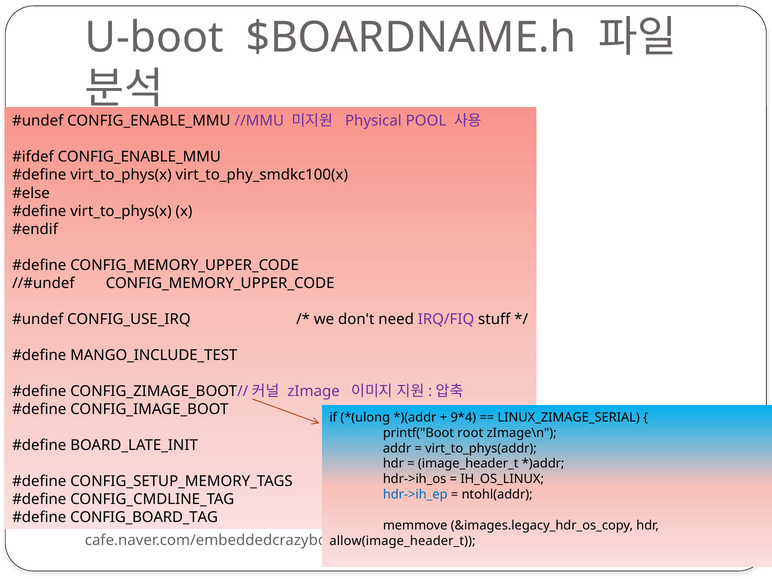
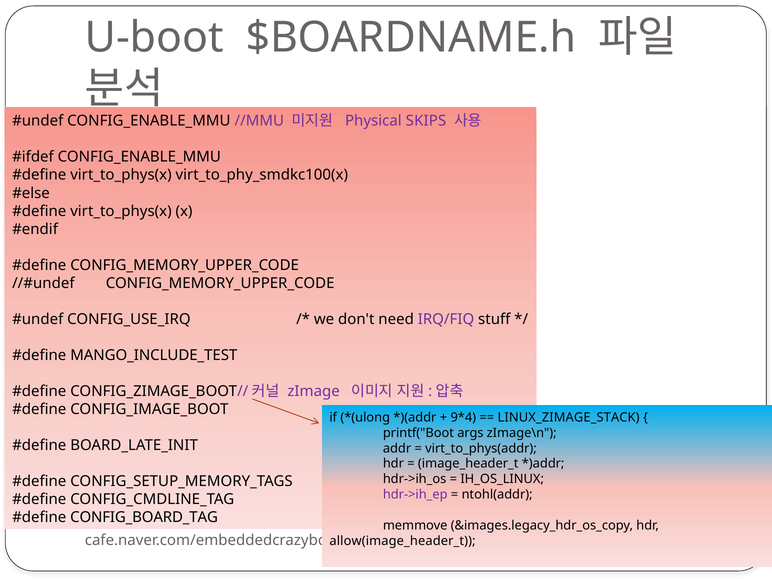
POOL: POOL -> SKIPS (426, 121)
LINUX_ZIMAGE_SERIAL: LINUX_ZIMAGE_SERIAL -> LINUX_ZIMAGE_STACK (569, 417)
root: root -> args (470, 433)
hdr->ih_ep colour: blue -> purple (415, 495)
